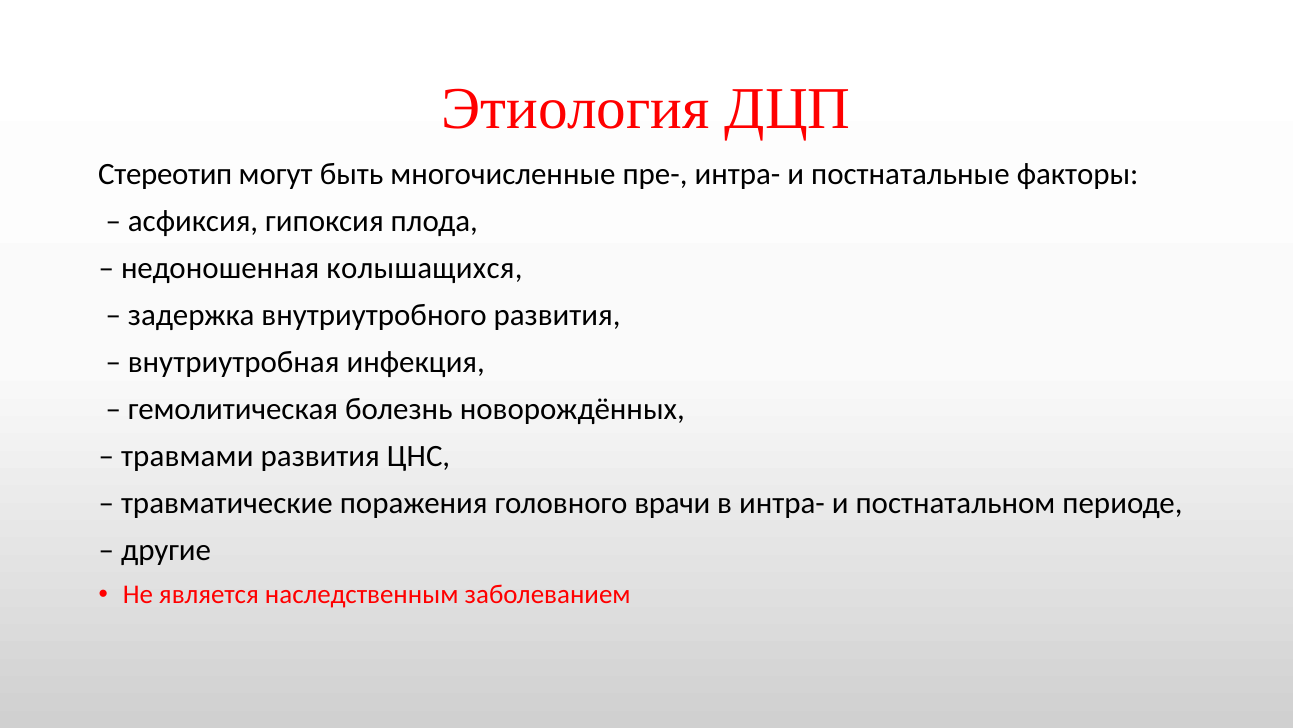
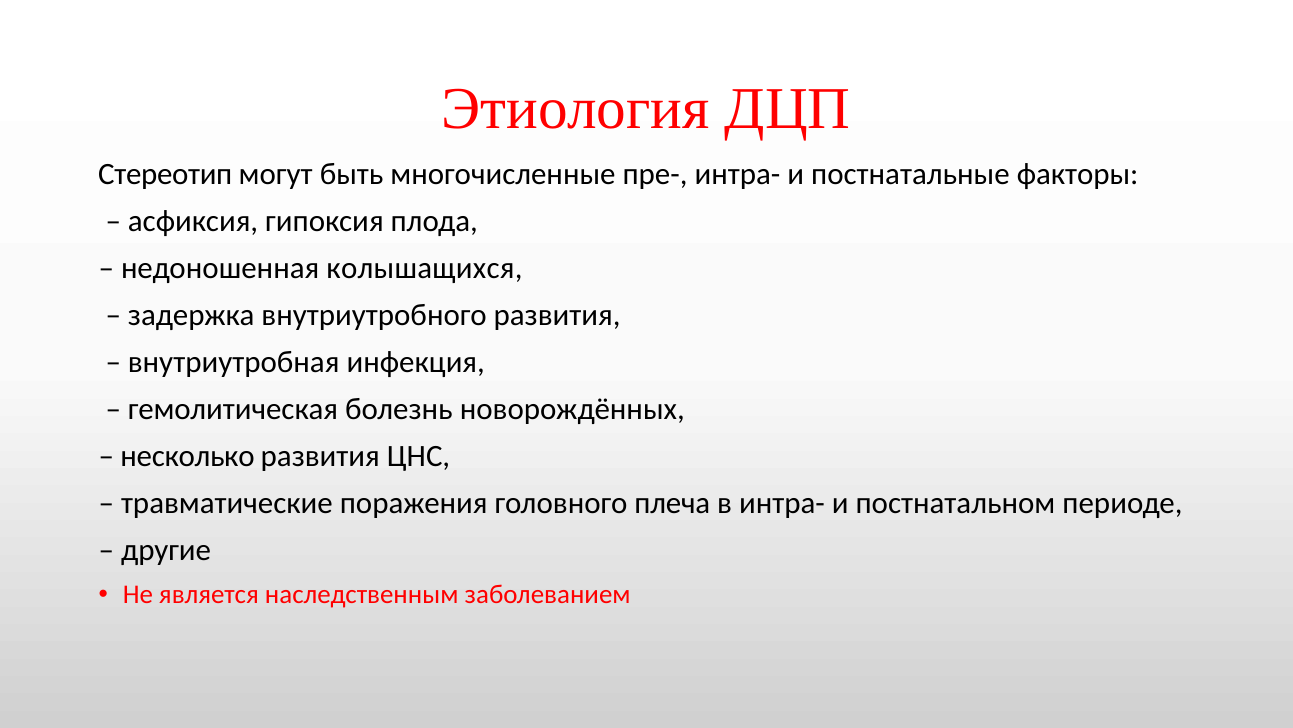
травмами: травмами -> несколько (188, 456)
врачи: врачи -> плеча (672, 502)
